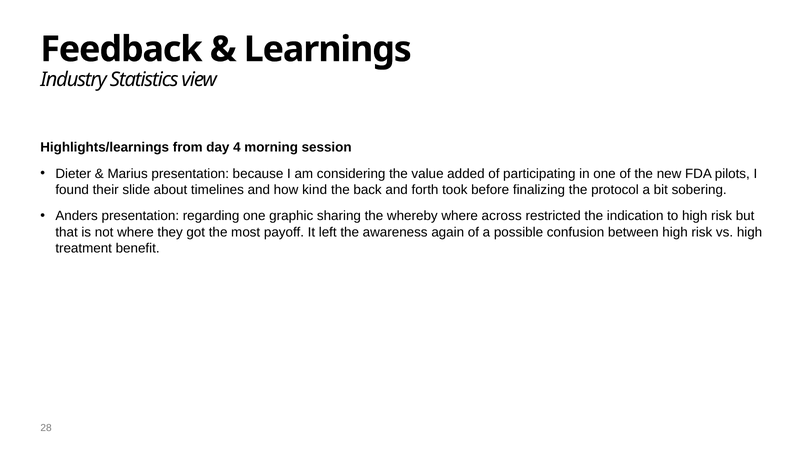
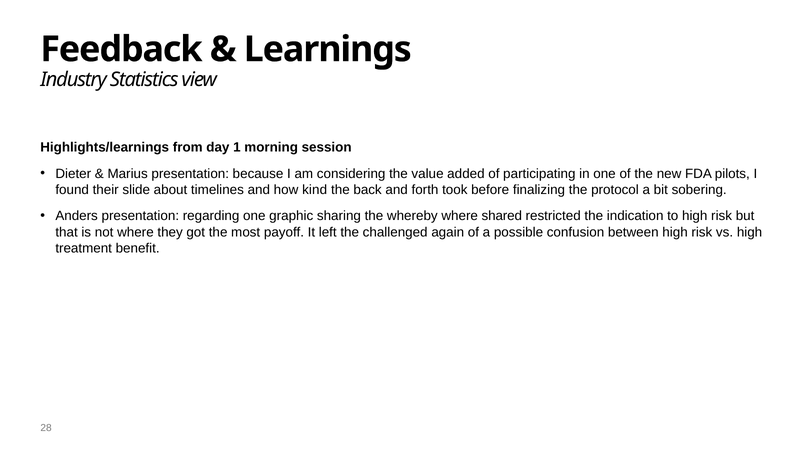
4: 4 -> 1 (237, 148)
across: across -> shared (502, 216)
awareness: awareness -> challenged (395, 232)
